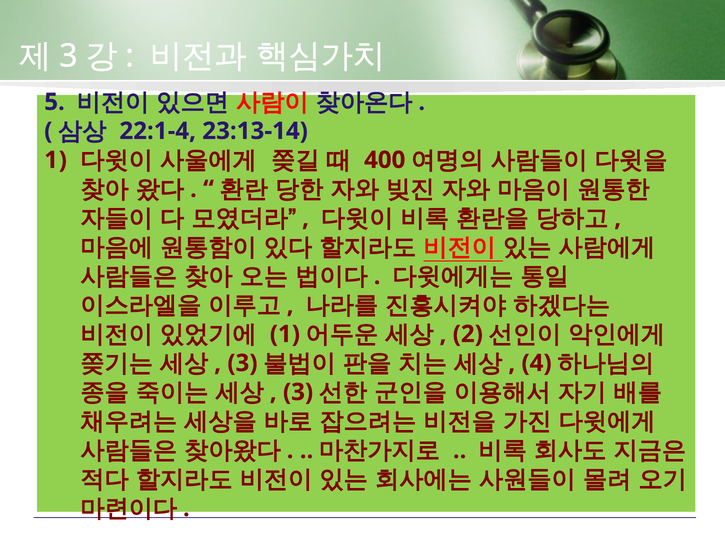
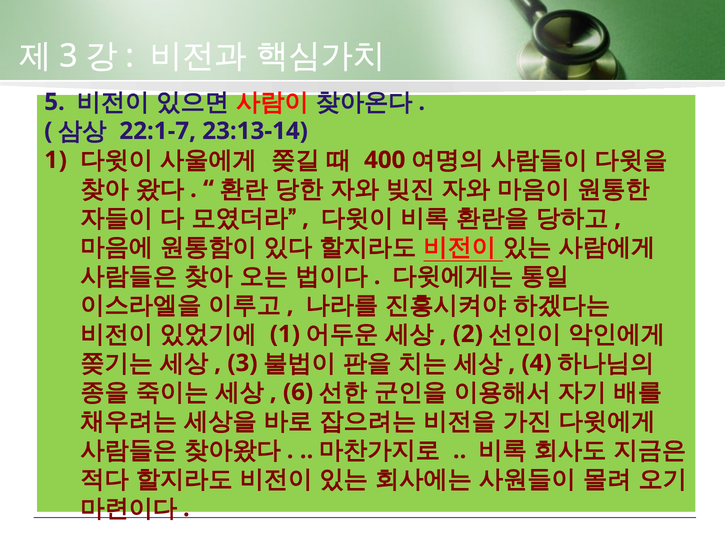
22:1-4: 22:1-4 -> 22:1-7 (158, 131)
3: 3 -> 6 (298, 392)
